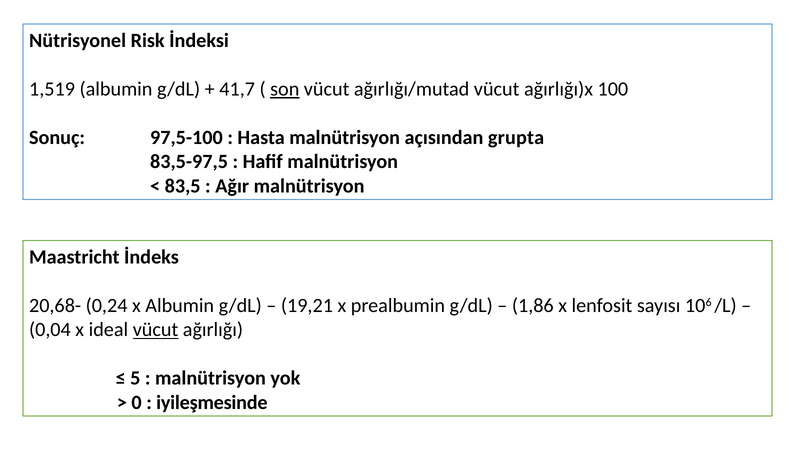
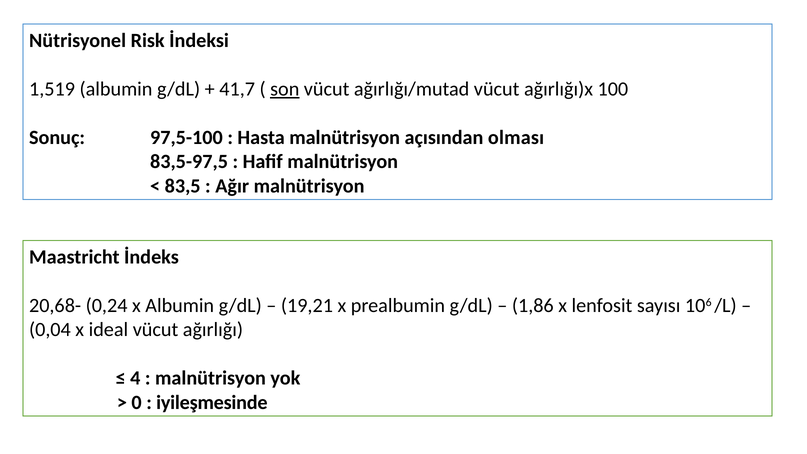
grupta: grupta -> olması (516, 137)
vücut underline: present -> none (156, 330)
5: 5 -> 4 (135, 378)
